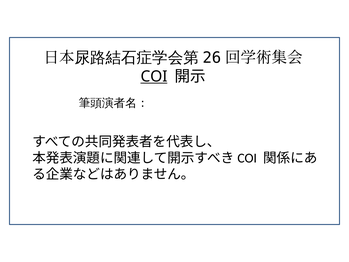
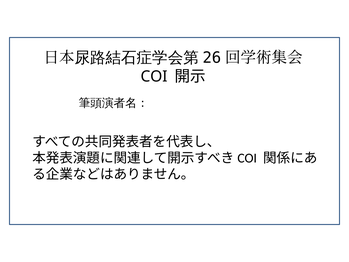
COI underline: present -> none (154, 76)
